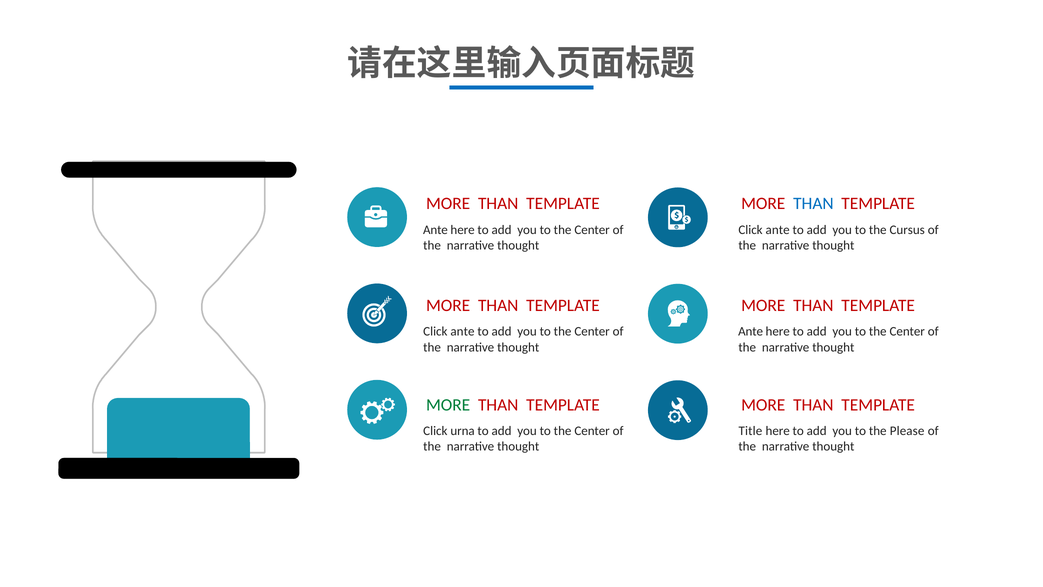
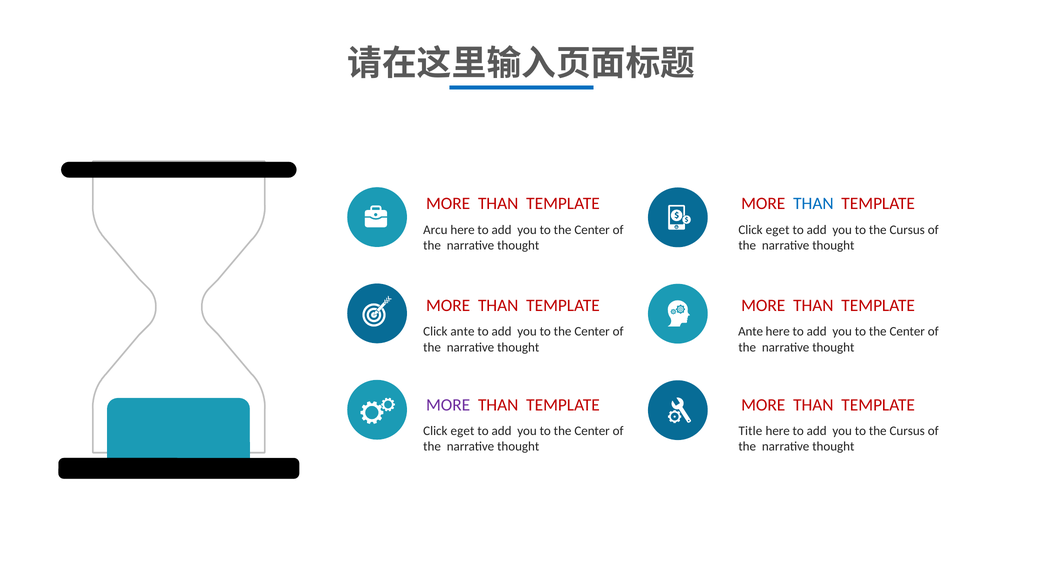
Ante: Ante -> Arcu (435, 230)
ante: ante -> eget (778, 230)
MORE colour: green -> purple (448, 405)
urna: urna -> eget (462, 431)
Please: Please -> Cursus (907, 431)
